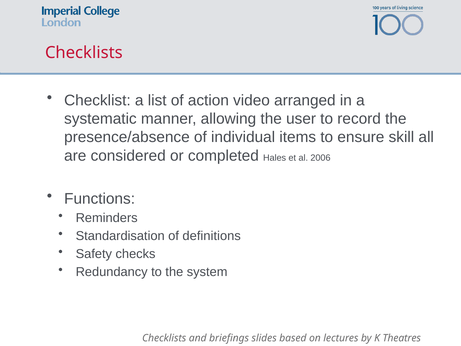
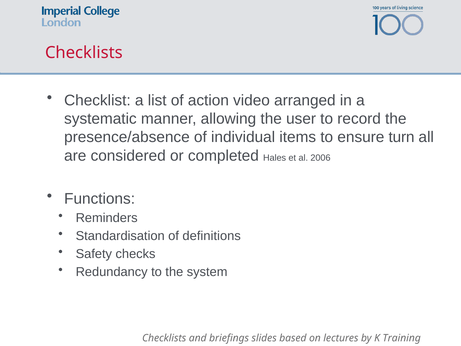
skill: skill -> turn (402, 137)
Theatres: Theatres -> Training (402, 338)
